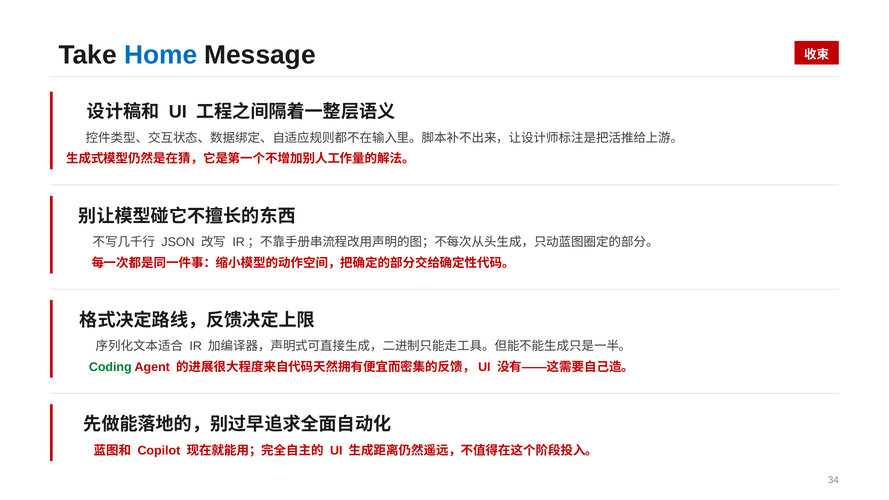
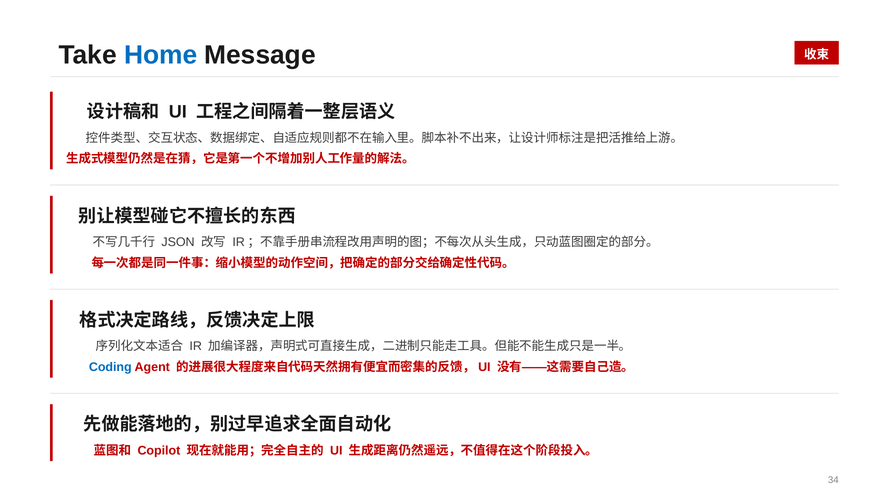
Coding colour: green -> blue (110, 367)
